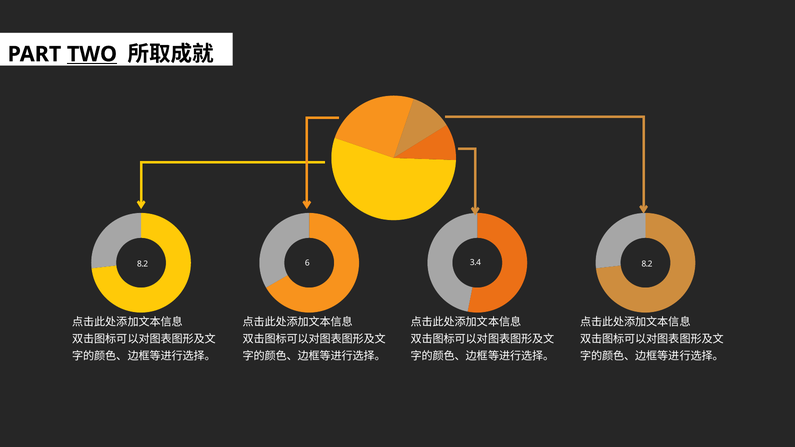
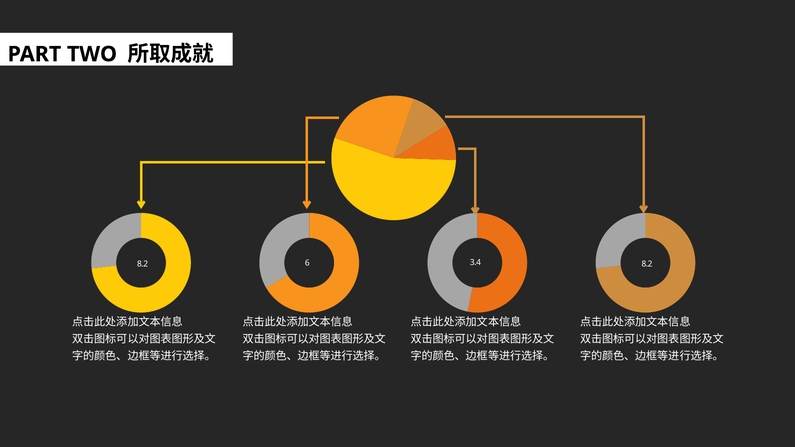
TWO underline: present -> none (92, 54)
